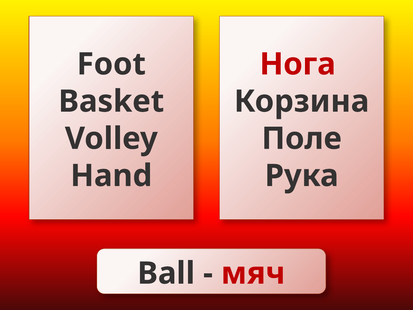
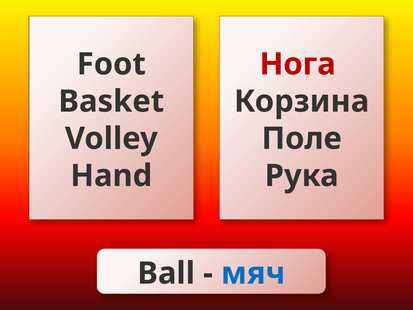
мяч colour: red -> blue (253, 273)
